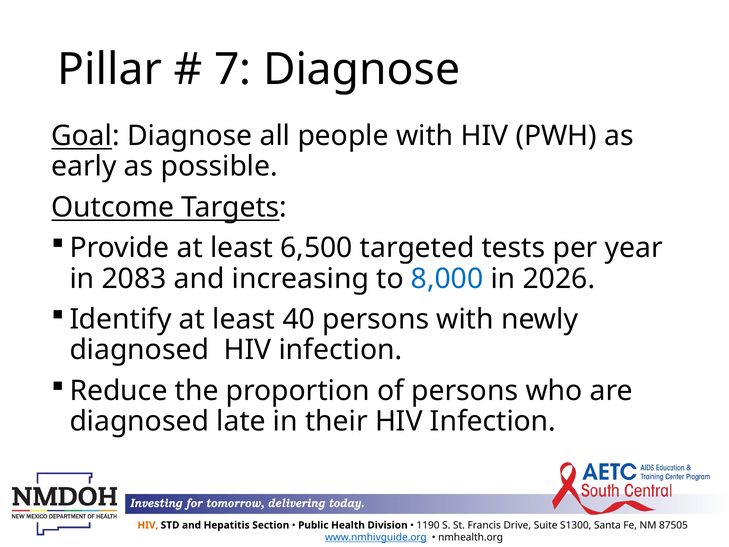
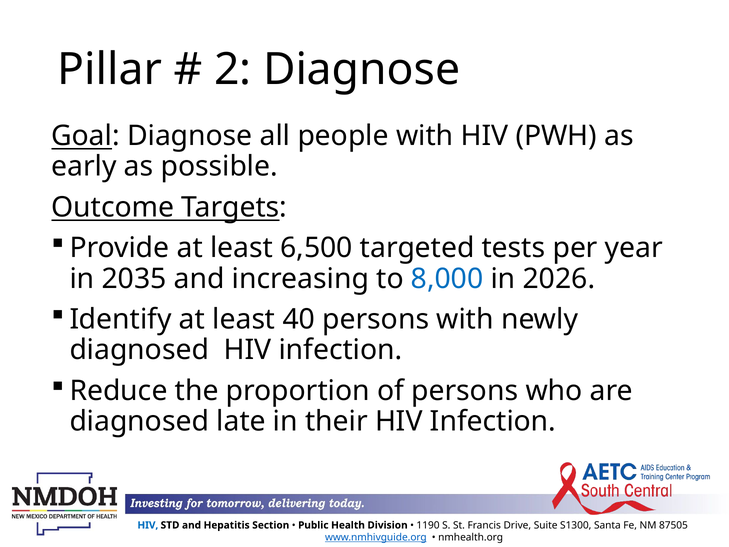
7: 7 -> 2 (233, 70)
2083: 2083 -> 2035 (134, 279)
HIV colour: orange -> blue (148, 525)
